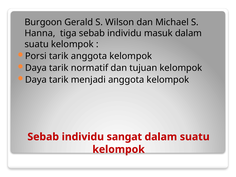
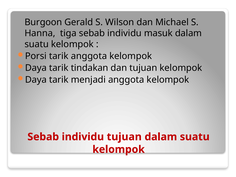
normatif: normatif -> tindakan (90, 68)
individu sangat: sangat -> tujuan (124, 137)
